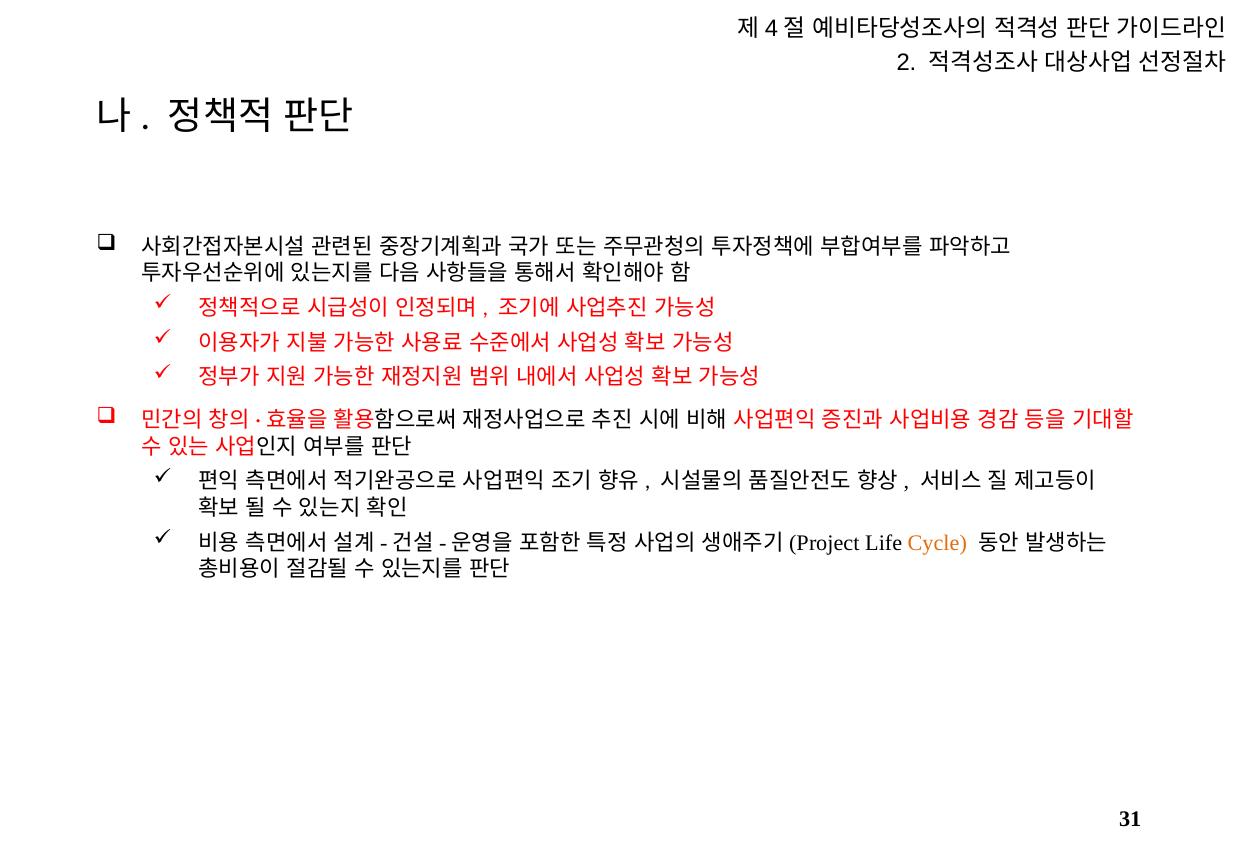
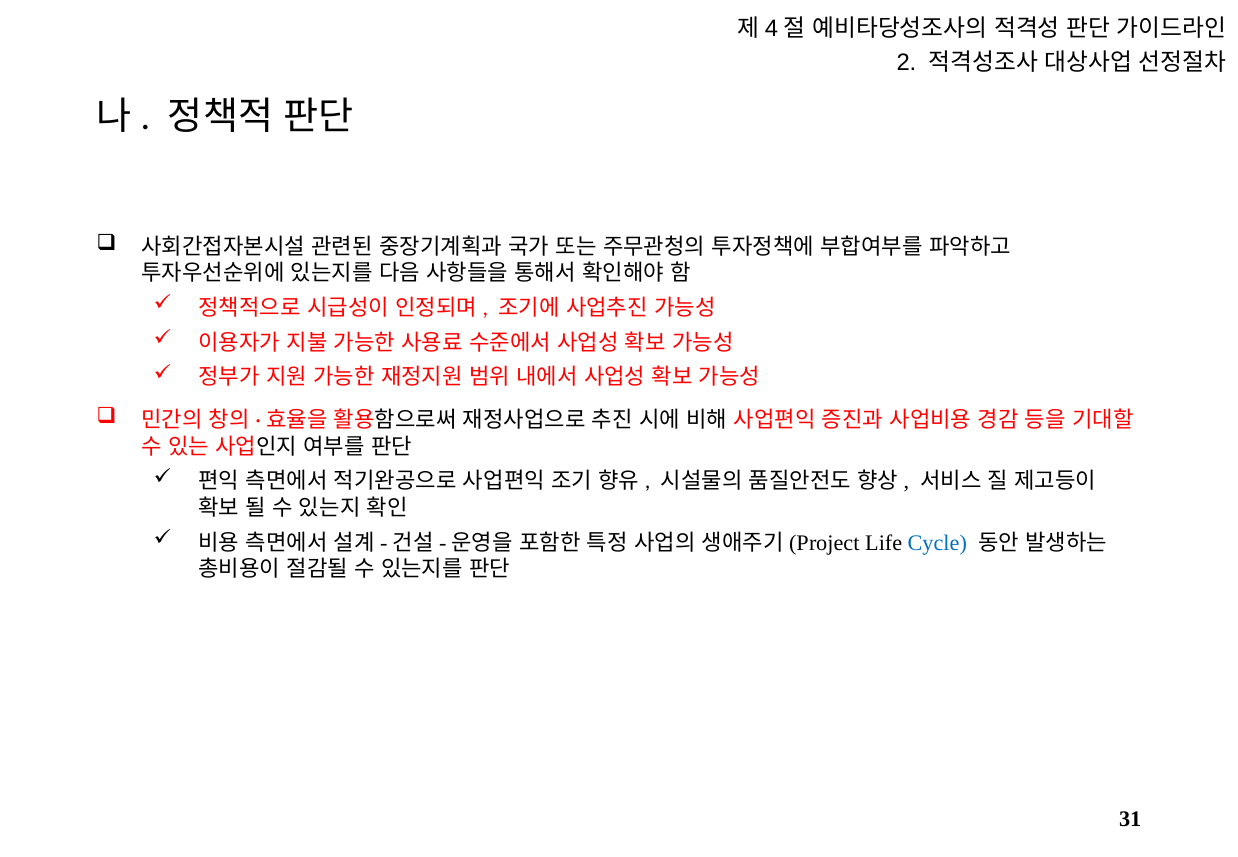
Cycle colour: orange -> blue (937, 543)
